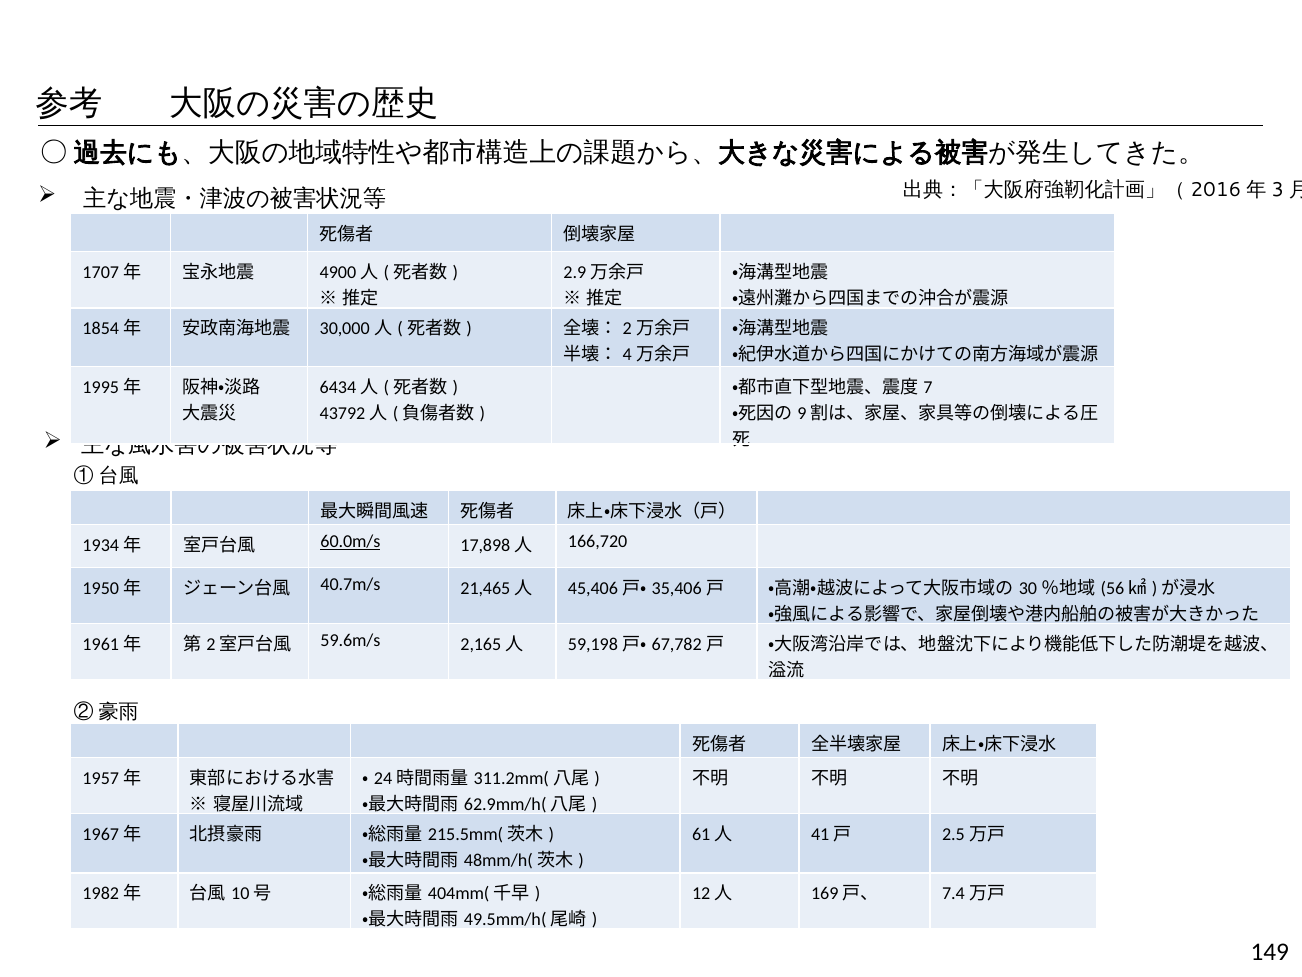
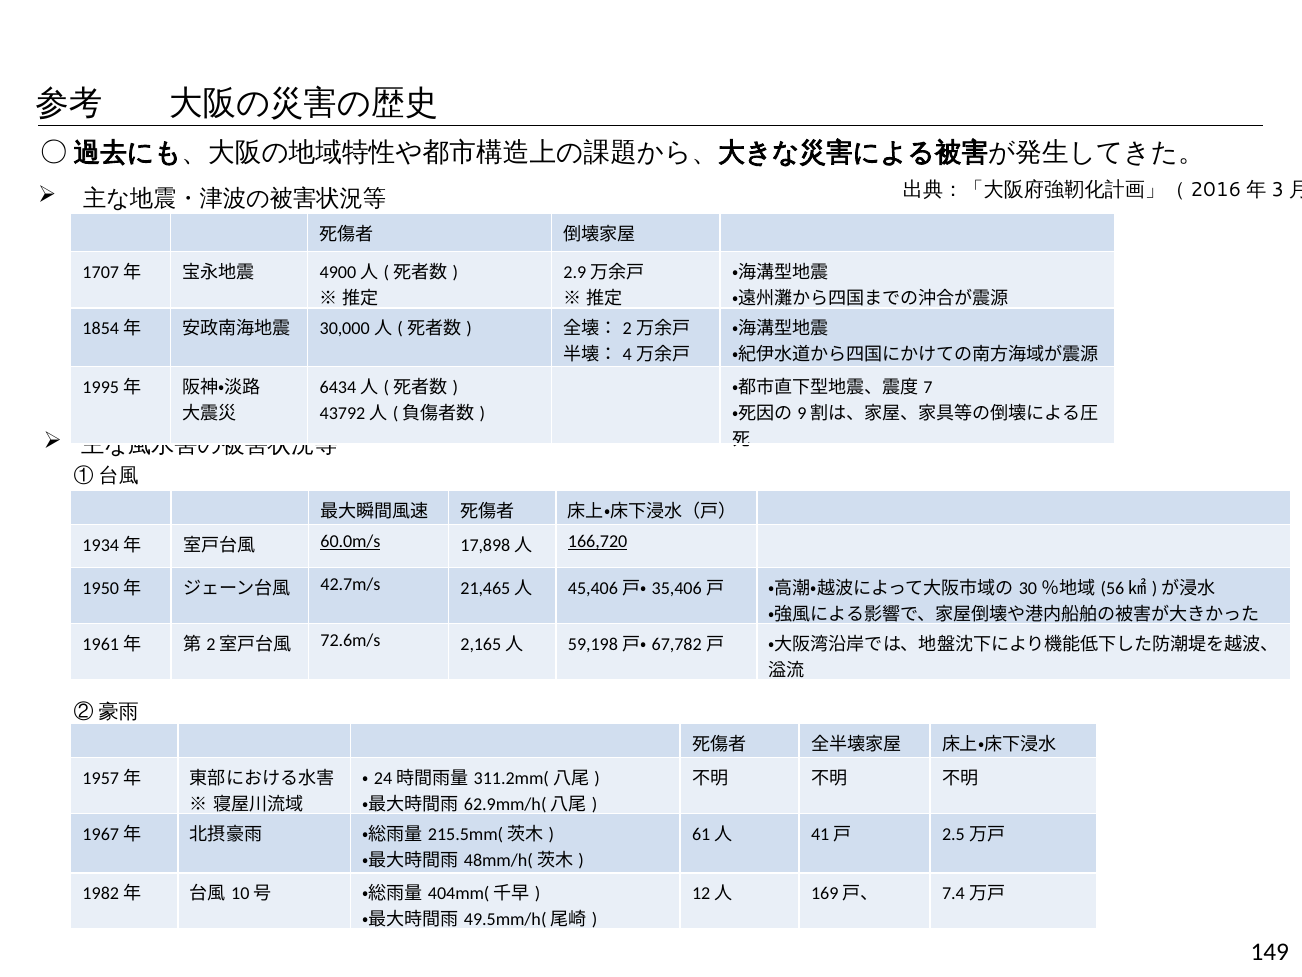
166,720 underline: none -> present (598, 541)
40.7m/s: 40.7m/s -> 42.7m/s (350, 584)
59.6m/s: 59.6m/s -> 72.6m/s (350, 640)
